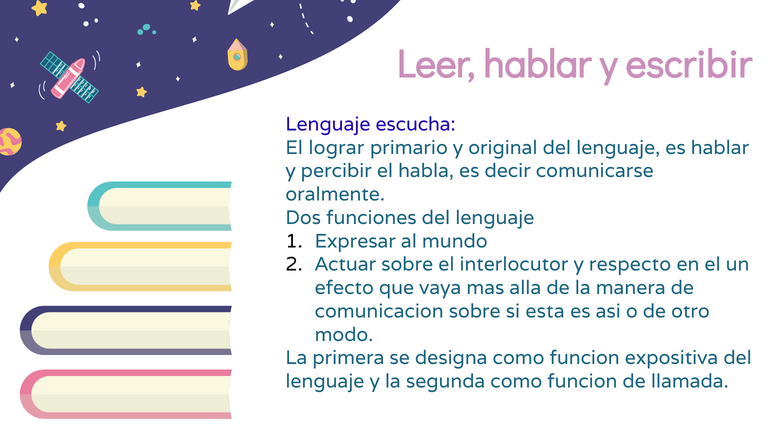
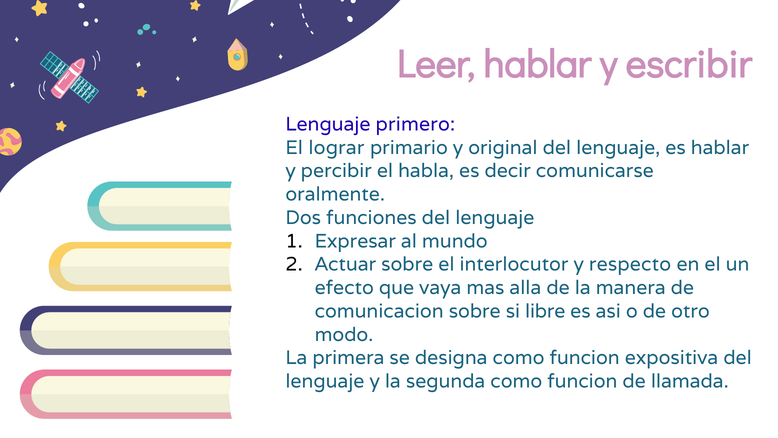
escucha: escucha -> primero (415, 124)
esta: esta -> libre (545, 311)
